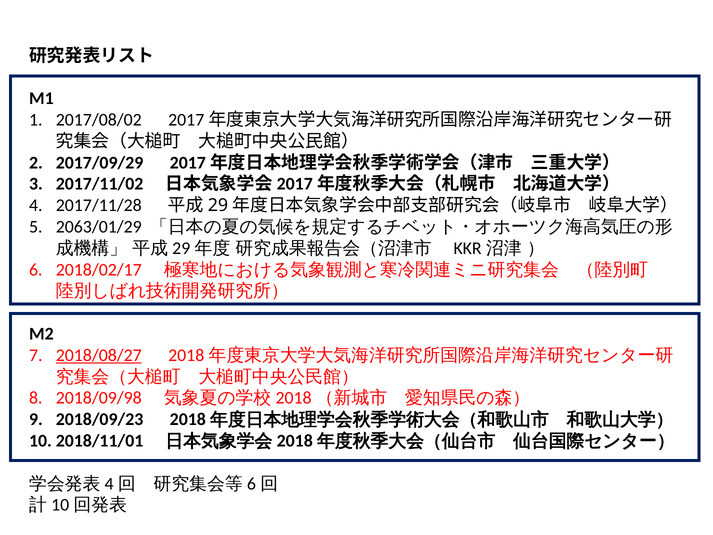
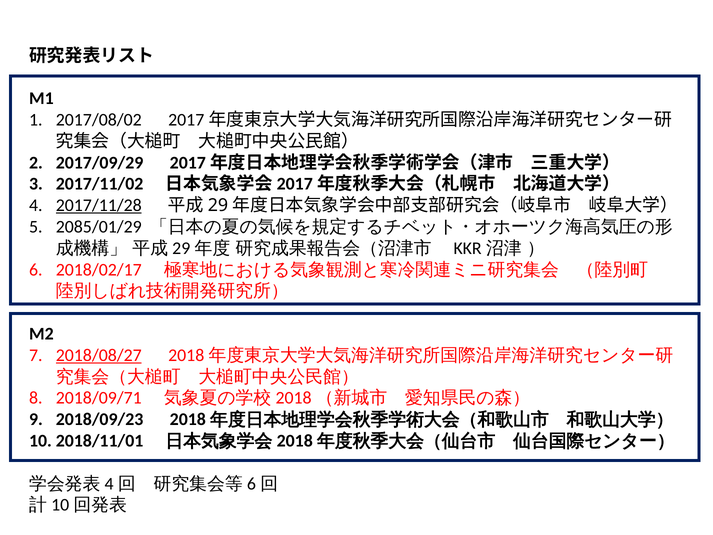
2017/11/28 underline: none -> present (99, 205)
2063/01/29: 2063/01/29 -> 2085/01/29 (99, 227)
2018/09/98: 2018/09/98 -> 2018/09/71 (99, 398)
